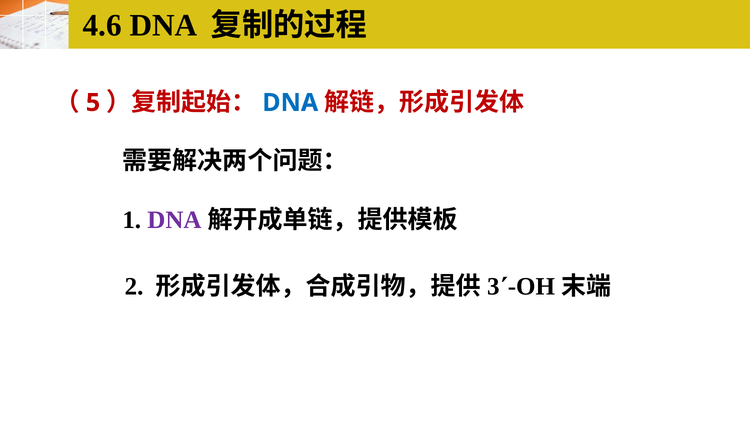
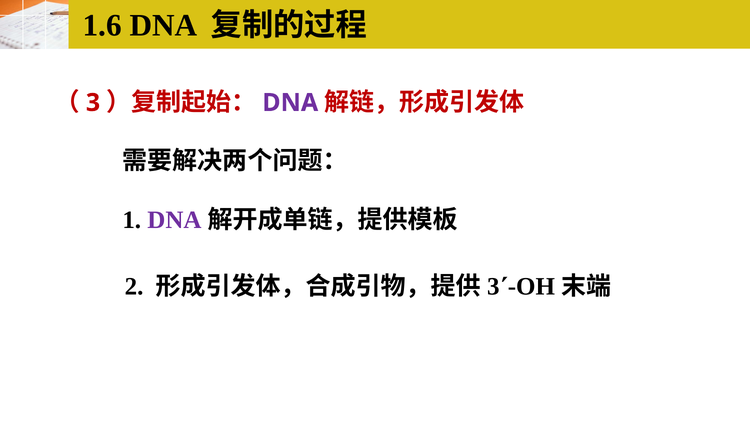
4.6: 4.6 -> 1.6 (102, 25)
5: 5 -> 3 (93, 103)
DNA colour: blue -> purple (290, 103)
